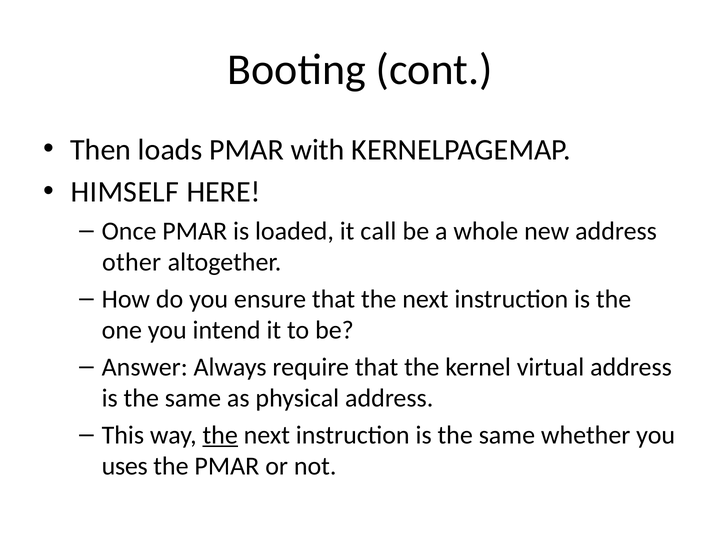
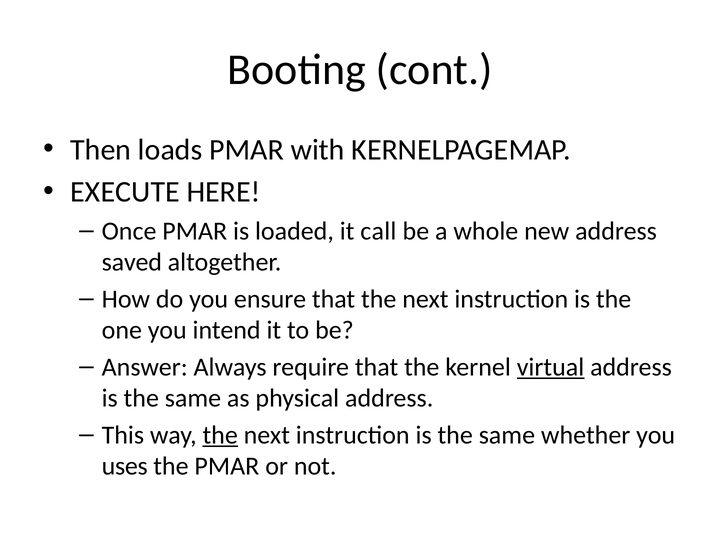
HIMSELF: HIMSELF -> EXECUTE (125, 192)
other: other -> saved (132, 262)
virtual underline: none -> present (551, 367)
